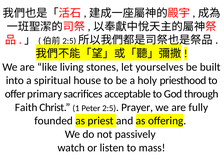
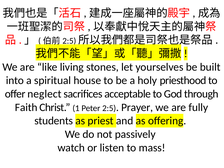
primary: primary -> neglect (44, 94)
founded: founded -> students (54, 121)
